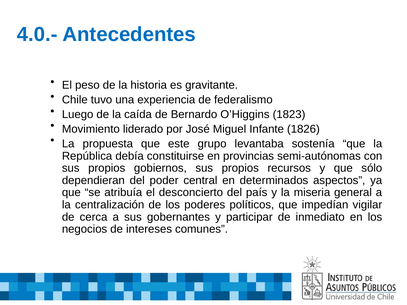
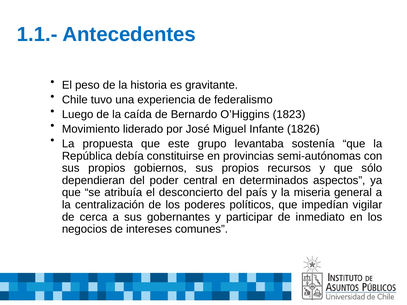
4.0.-: 4.0.- -> 1.1.- (37, 35)
